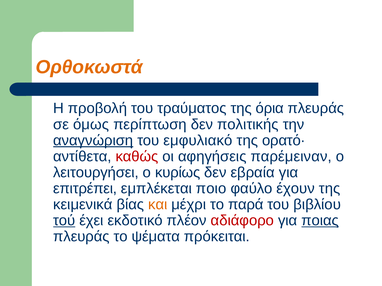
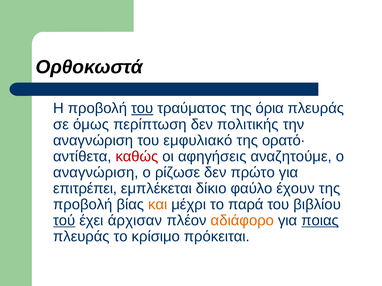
Ορθοκωστά colour: orange -> black (89, 67)
του underline: none -> present (142, 109)
αναγνώριση underline: present -> none (93, 141)
παρέμειναν: παρέμειναν -> αναζητούμε (291, 157)
λειτουργήσει: λειτουργήσει -> αναγνώριση (96, 173)
κυρίως: κυρίως -> ρίζωσε (178, 173)
εβραία: εβραία -> πρώτο (253, 173)
ποιο: ποιο -> δίκιο (211, 189)
κειμενικά: κειμενικά -> προβολή (83, 205)
εκδοτικό: εκδοτικό -> άρχισαν (135, 221)
αδιάφορο colour: red -> orange (242, 221)
ψέματα: ψέματα -> κρίσιμο (156, 237)
